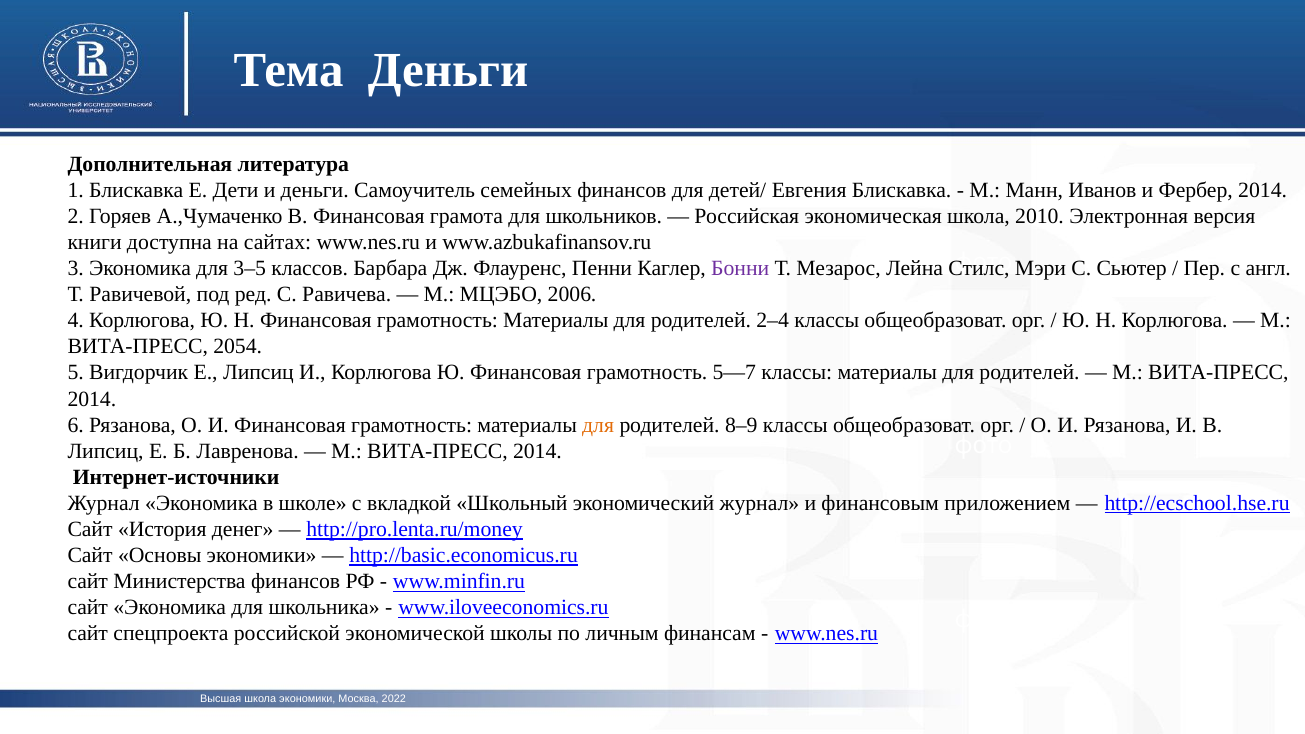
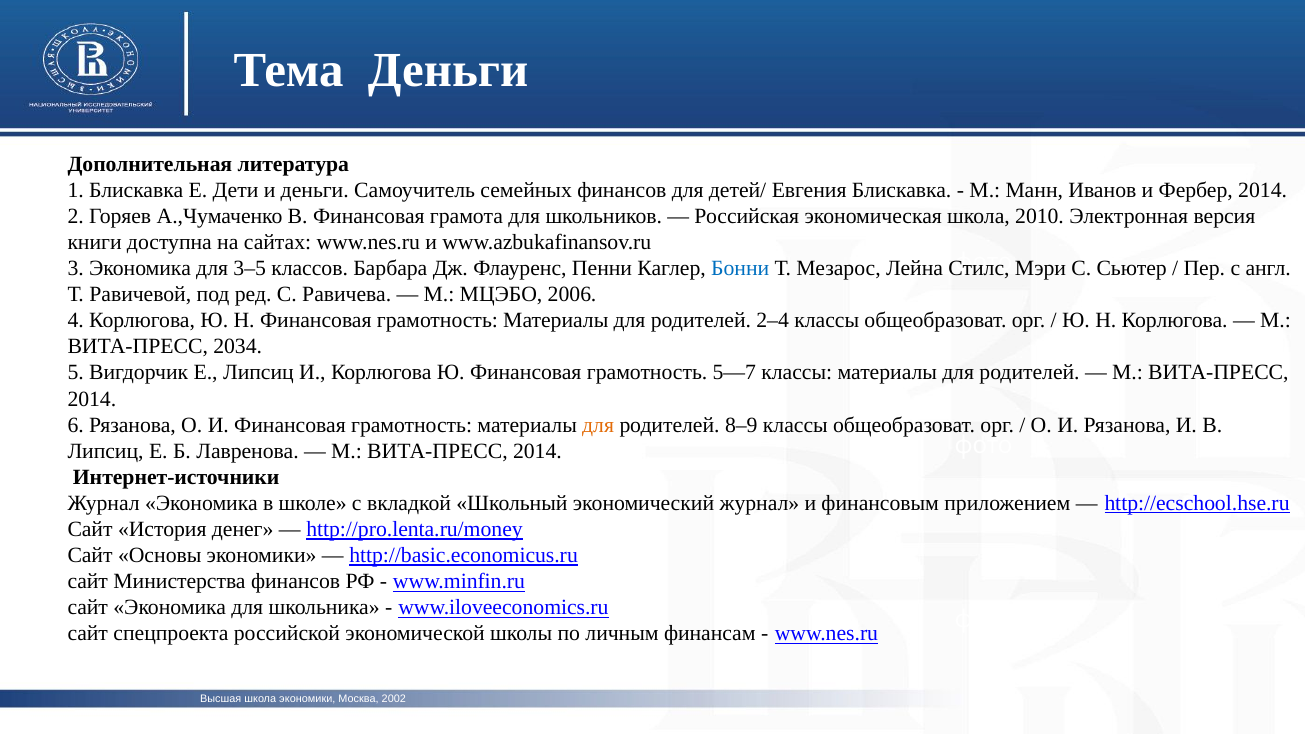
Бонни colour: purple -> blue (740, 268)
2054: 2054 -> 2034 (238, 347)
2022: 2022 -> 2002 (394, 699)
